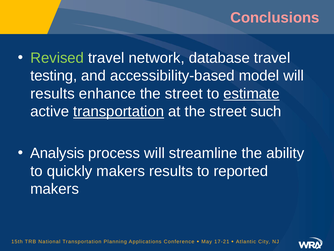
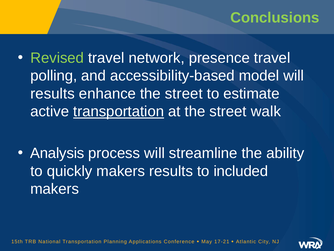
Conclusions colour: pink -> light green (275, 18)
database: database -> presence (219, 58)
testing: testing -> polling (54, 76)
estimate underline: present -> none (251, 93)
such: such -> walk (266, 111)
reported: reported -> included (241, 171)
